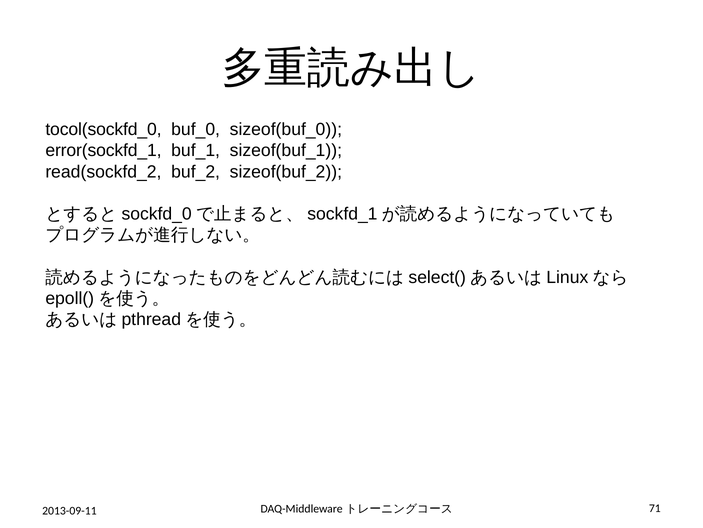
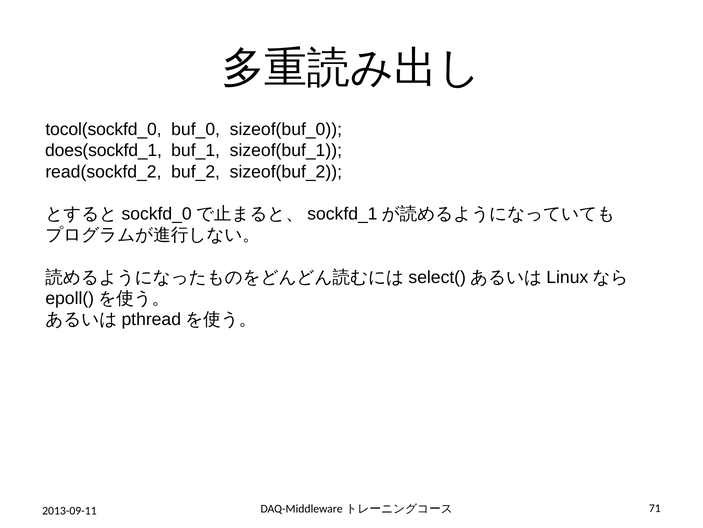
error(sockfd_1: error(sockfd_1 -> does(sockfd_1 (104, 150)
